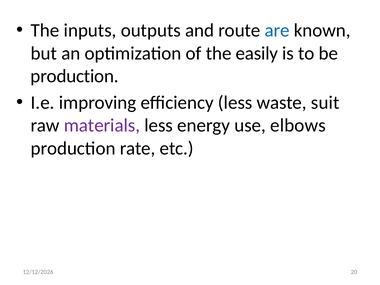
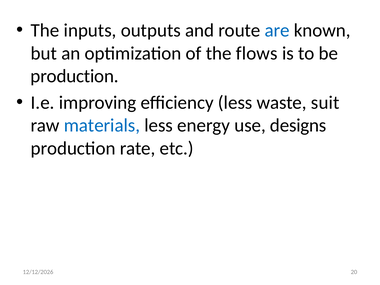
easily: easily -> flows (257, 53)
materials colour: purple -> blue (102, 125)
elbows: elbows -> designs (298, 125)
